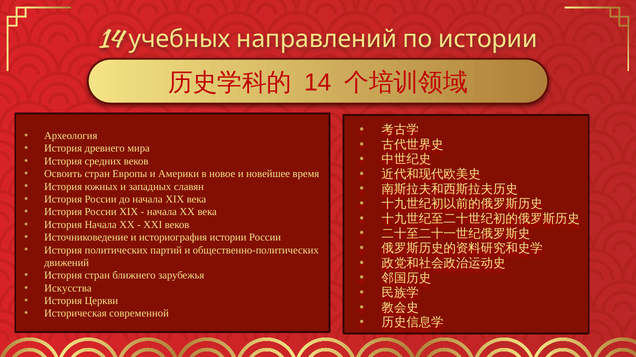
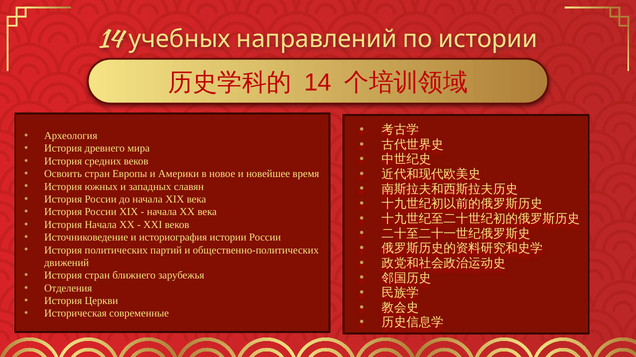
Искусства: Искусства -> Отделения (68, 289)
современной: современной -> современные (139, 314)
